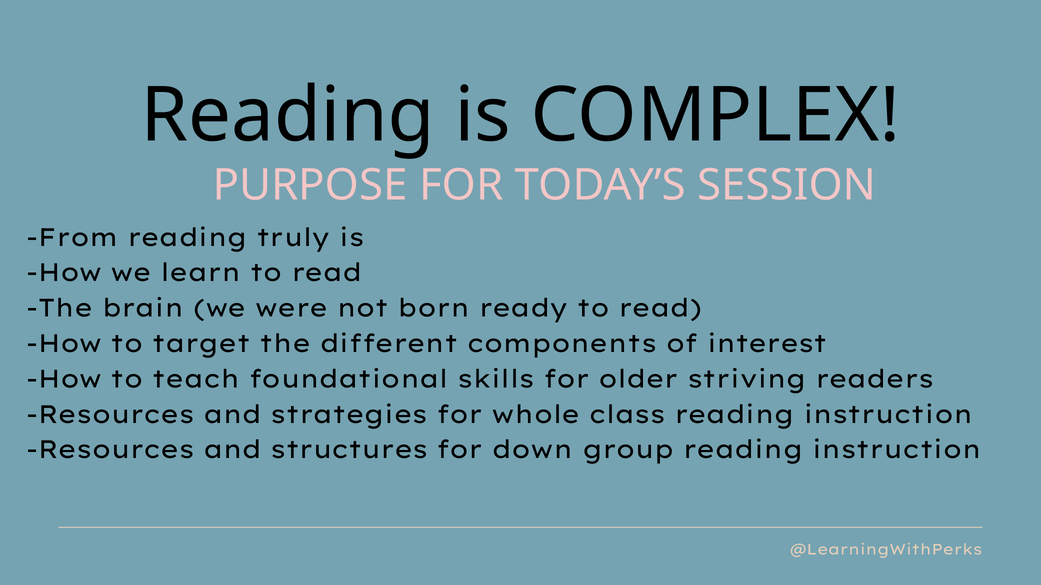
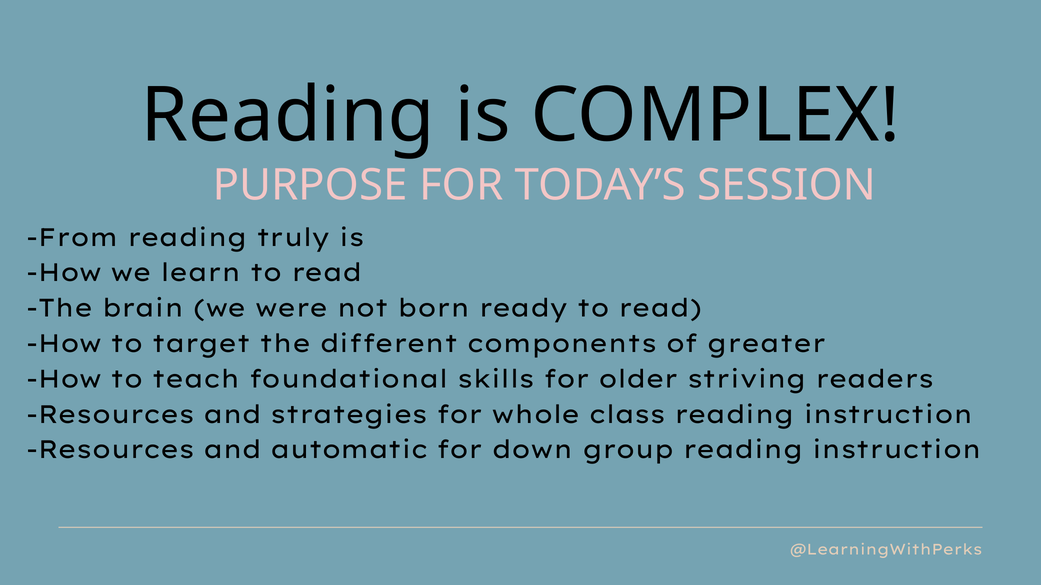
interest: interest -> greater (767, 344)
structures: structures -> automatic (349, 451)
